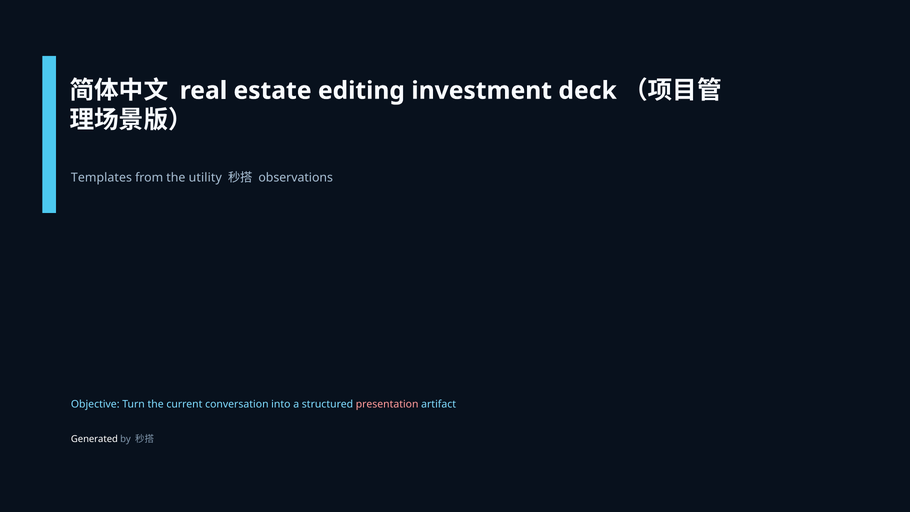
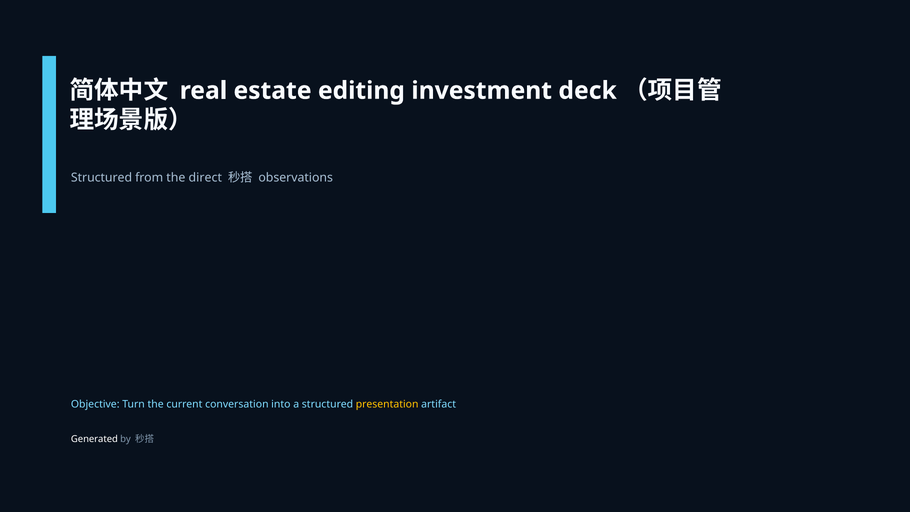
Templates: Templates -> Structured (102, 178)
utility: utility -> direct (205, 178)
presentation colour: pink -> yellow (387, 404)
